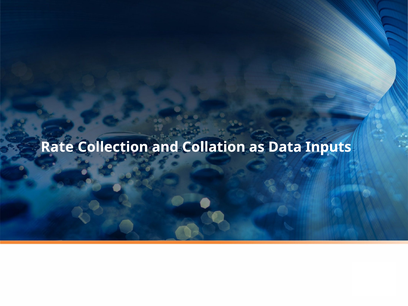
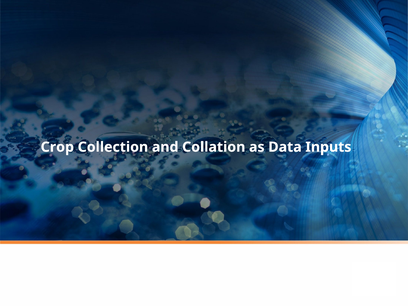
Rate: Rate -> Crop (57, 147)
